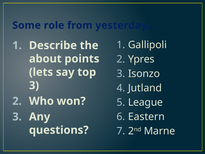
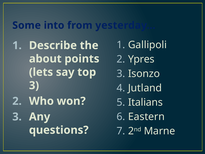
role: role -> into (54, 25)
League: League -> Italians (145, 102)
